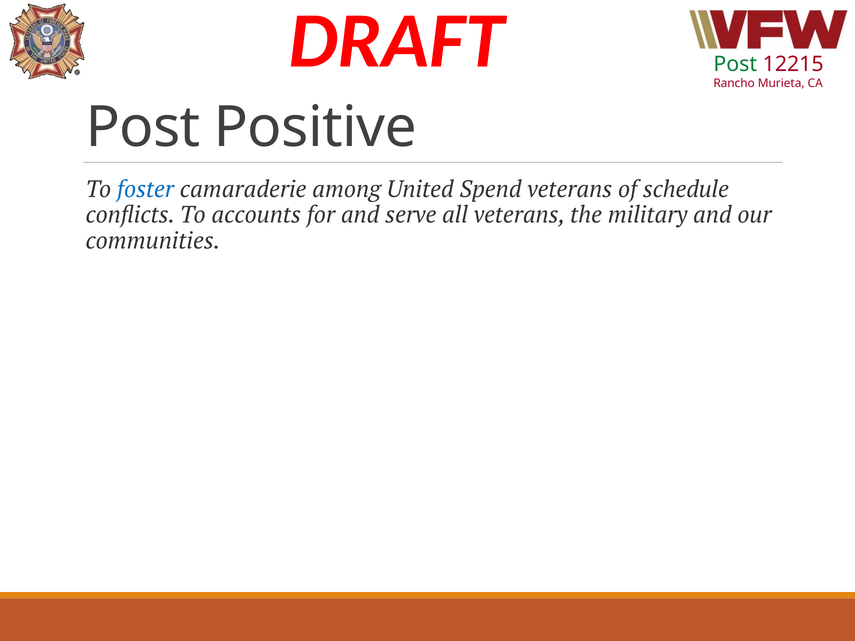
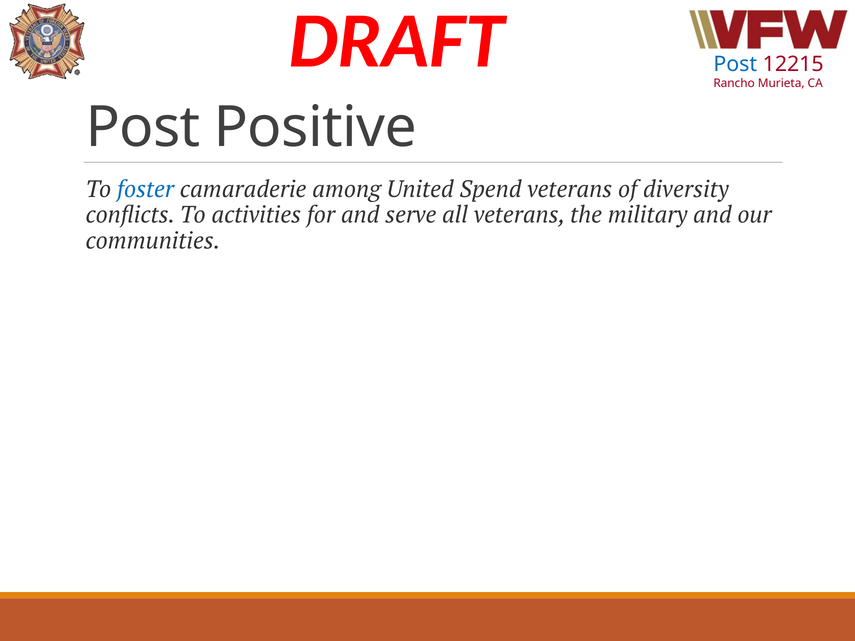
Post colour: green -> blue (735, 64)
schedule: schedule -> diversity (686, 190)
accounts: accounts -> activities (256, 215)
